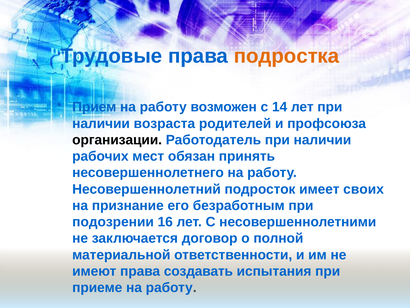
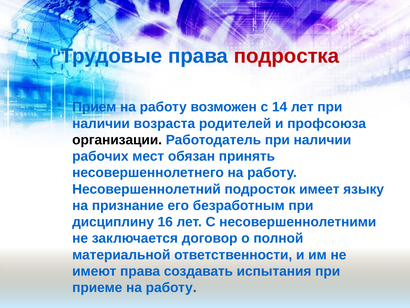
подростка colour: orange -> red (286, 56)
своих: своих -> языку (364, 189)
подозрении: подозрении -> дисциплину (113, 222)
